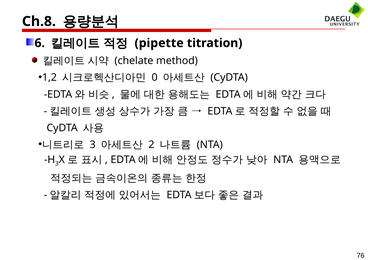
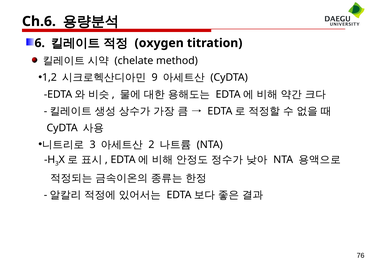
Ch.8: Ch.8 -> Ch.6 (39, 21)
pipette: pipette -> oxygen (159, 43)
0: 0 -> 9 (155, 78)
